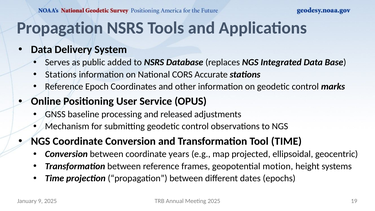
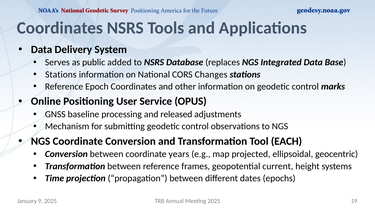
Propagation: Propagation -> Coordinates (60, 28)
Accurate: Accurate -> Changes (211, 74)
Tool TIME: TIME -> EACH (286, 141)
motion: motion -> current (278, 166)
